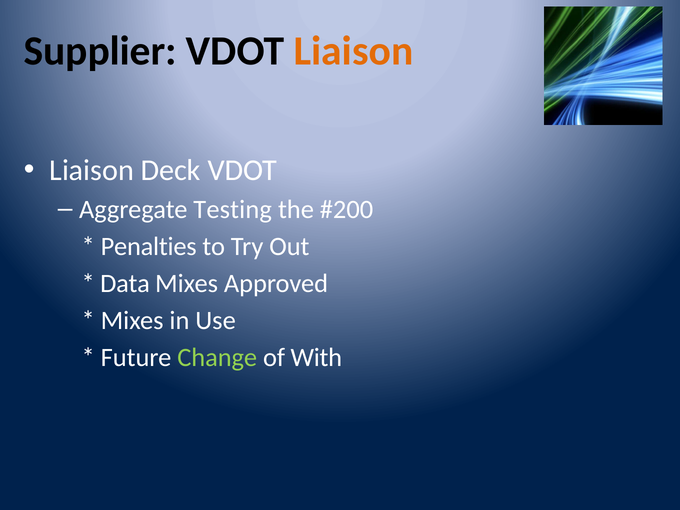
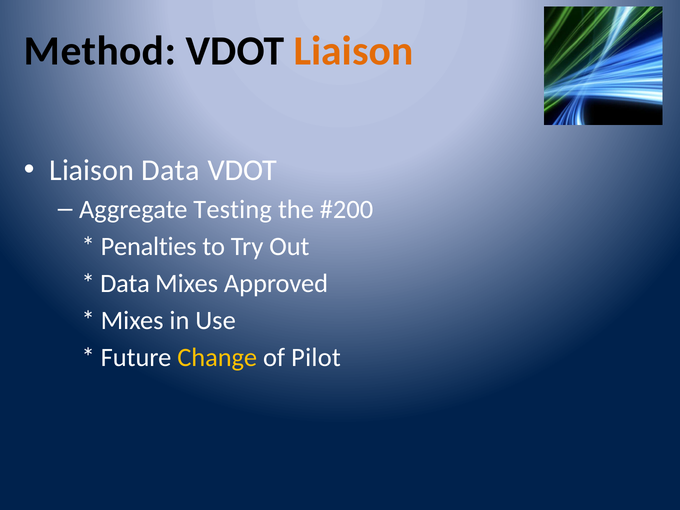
Supplier: Supplier -> Method (100, 51)
Liaison Deck: Deck -> Data (171, 170)
Change colour: light green -> yellow (217, 357)
With: With -> Pilot (316, 357)
